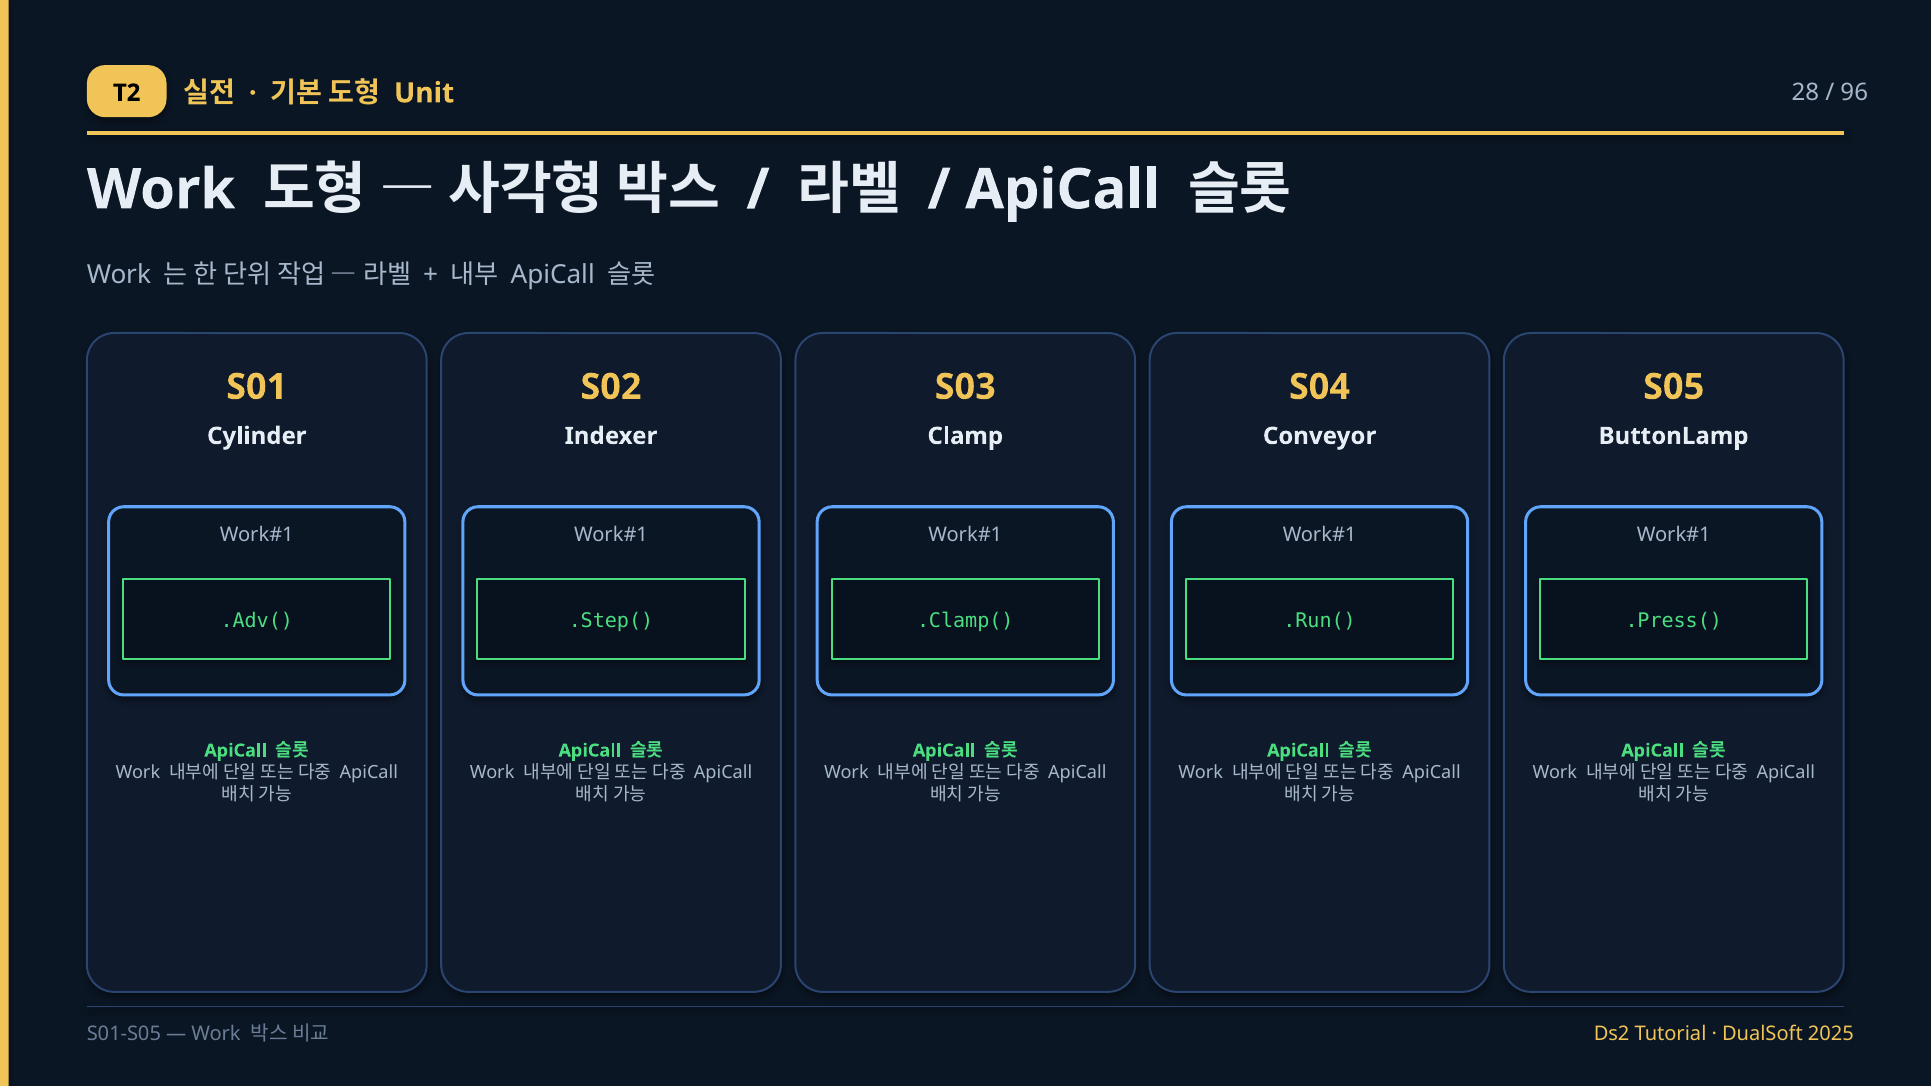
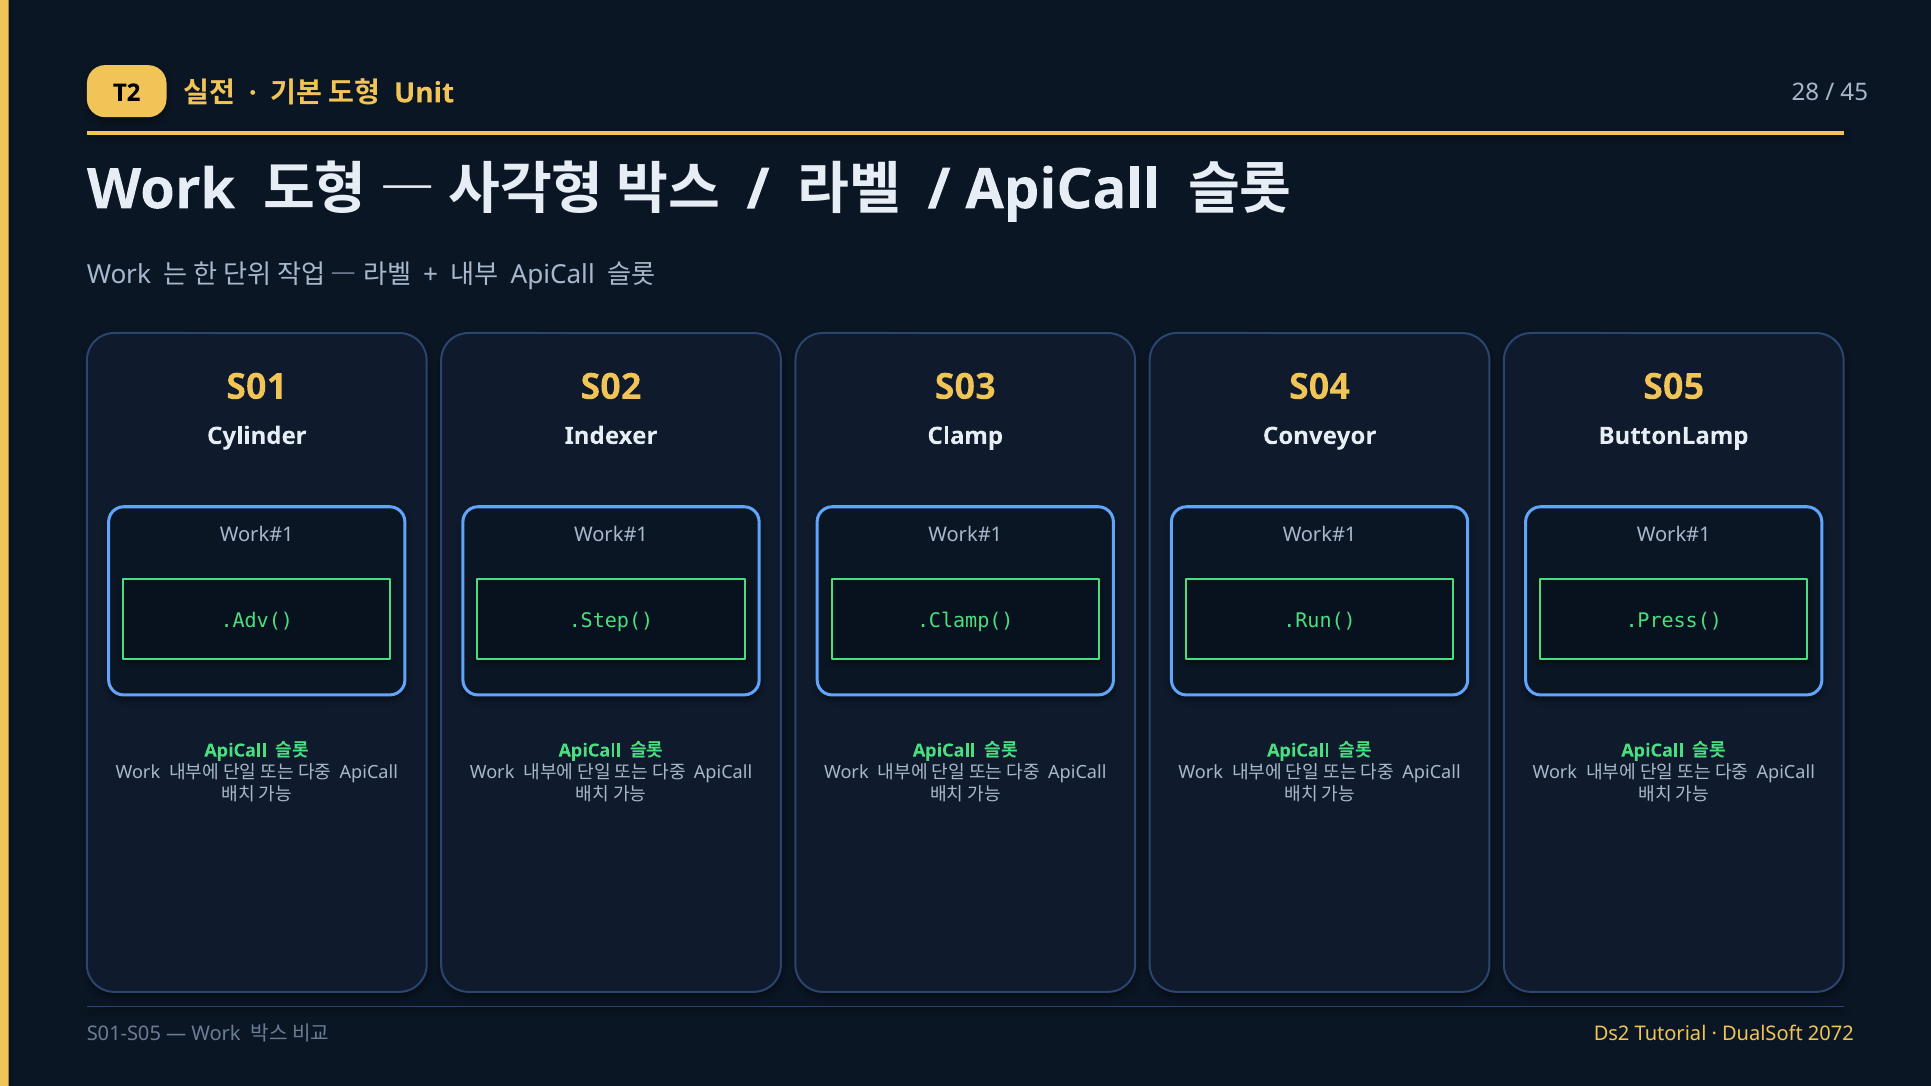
96: 96 -> 45 (1854, 93)
2025: 2025 -> 2072 (1831, 1034)
